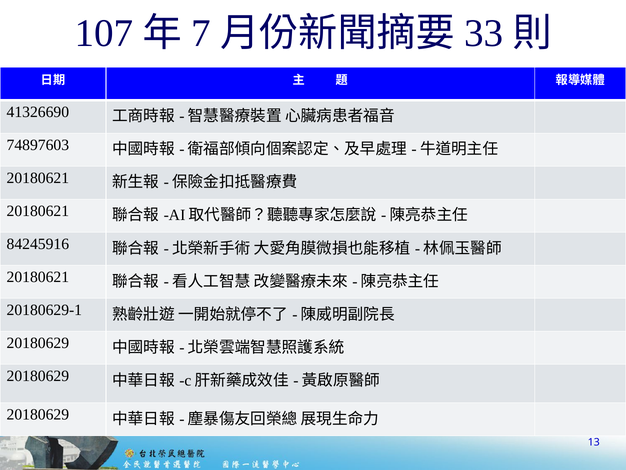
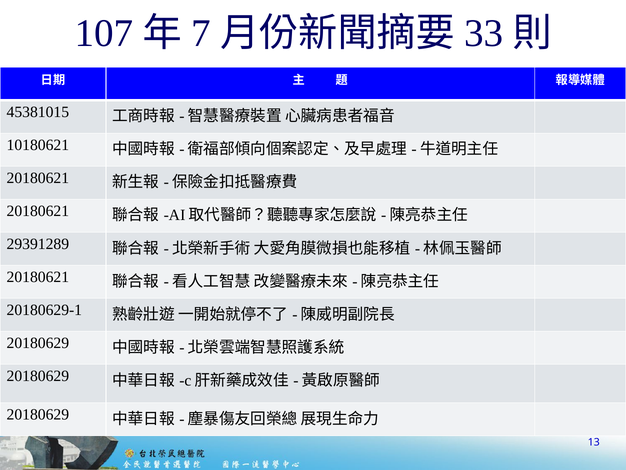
41326690: 41326690 -> 45381015 (38, 112)
74897603: 74897603 -> 10180621 (38, 145)
84245916: 84245916 -> 29391289 (38, 244)
